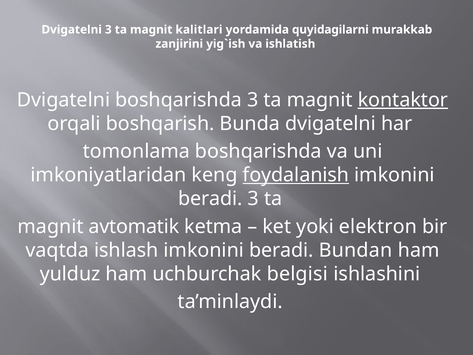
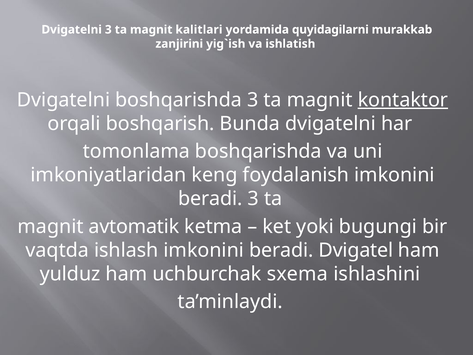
foydalanish underline: present -> none (296, 175)
elektron: elektron -> bugungi (378, 226)
Bundan: Bundan -> Dvigatel (356, 250)
belgisi: belgisi -> sxema (297, 274)
